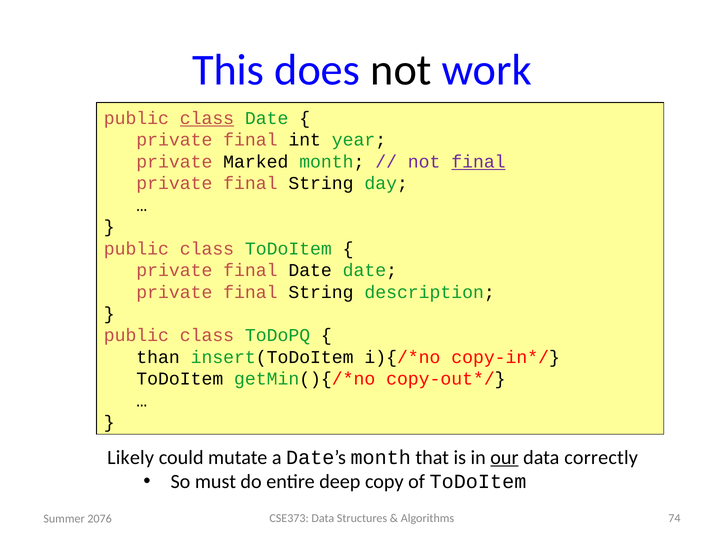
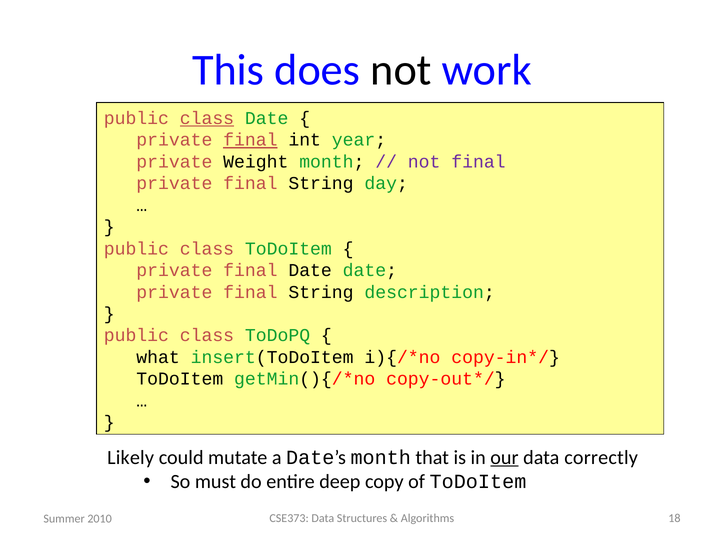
final underline: none -> present (250, 140)
Marked: Marked -> Weight (256, 162)
final underline: present -> none (478, 162)
than: than -> what (158, 357)
74: 74 -> 18 (674, 518)
2076: 2076 -> 2010 (100, 519)
